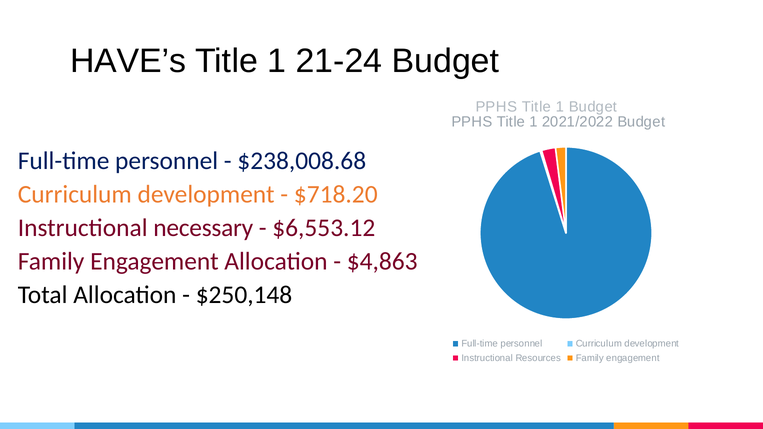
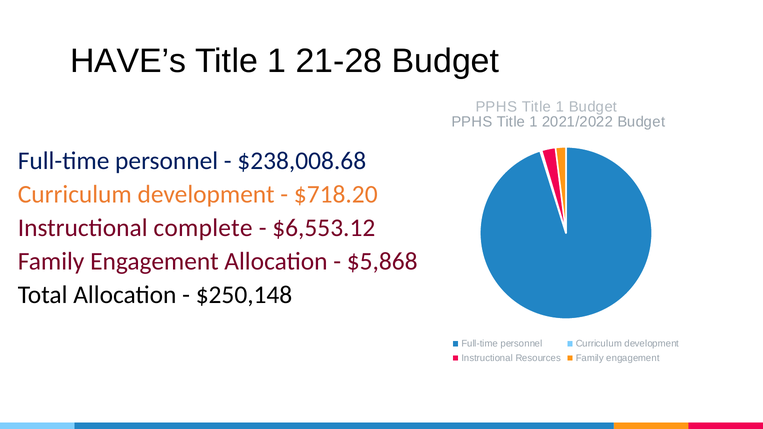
21-24: 21-24 -> 21-28 (339, 61)
necessary: necessary -> complete (203, 228)
$4,863: $4,863 -> $5,868 (382, 262)
